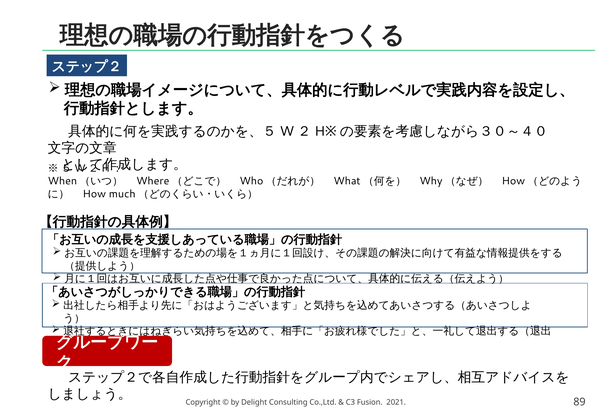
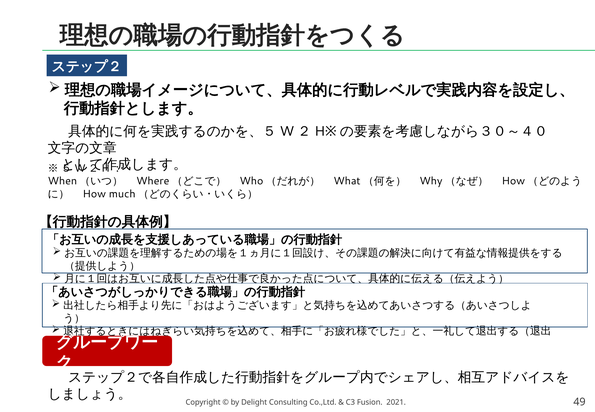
89: 89 -> 49 (579, 402)
